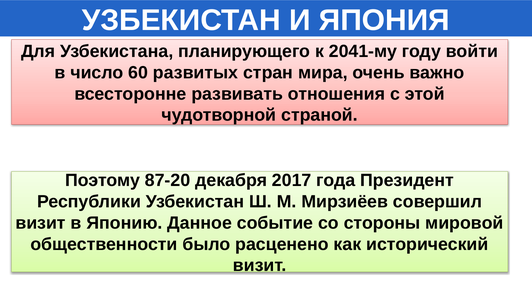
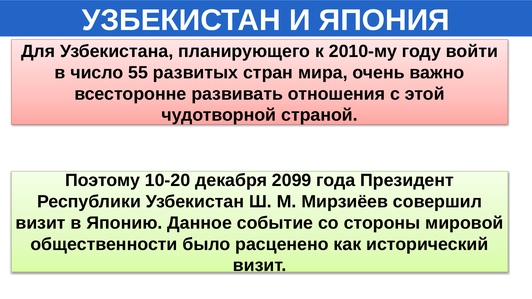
2041-му: 2041-му -> 2010-му (363, 51)
60: 60 -> 55 (138, 73)
87-20: 87-20 -> 10-20 (168, 181)
2017: 2017 -> 2099 (292, 181)
